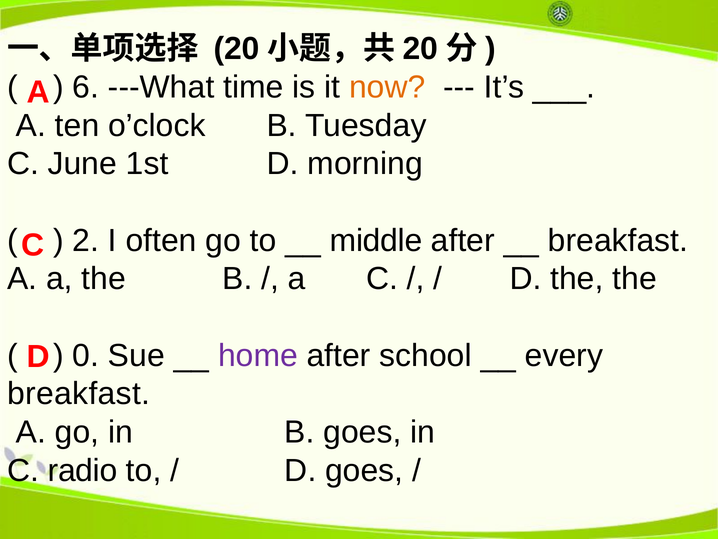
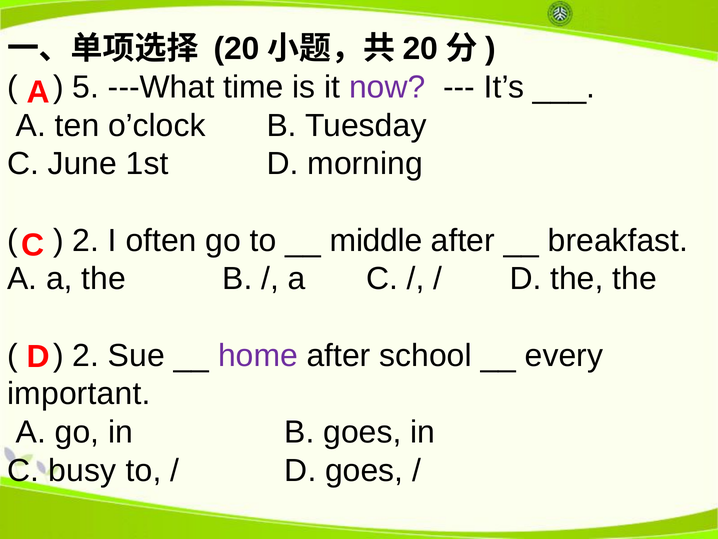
6: 6 -> 5 (86, 87)
now colour: orange -> purple (387, 87)
0: 0 -> 2 (86, 355)
breakfast: breakfast -> important (79, 394)
radio: radio -> busy (82, 470)
